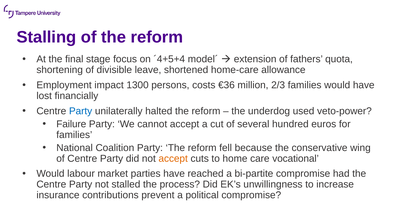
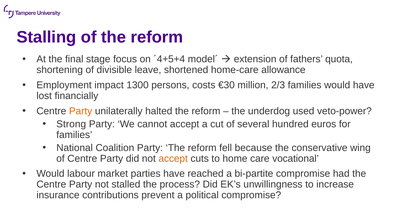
€36: €36 -> €30 (226, 85)
Party colour: blue -> orange (81, 111)
Failure: Failure -> Strong (71, 124)
